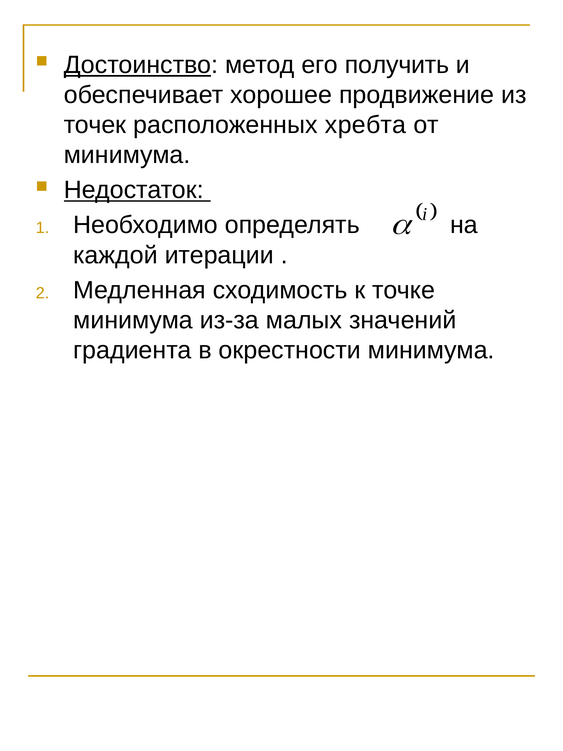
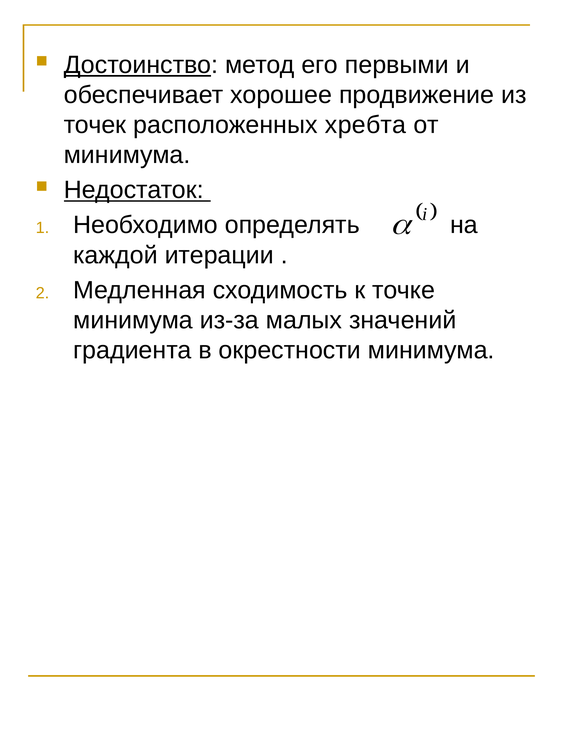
получить: получить -> первыми (397, 65)
